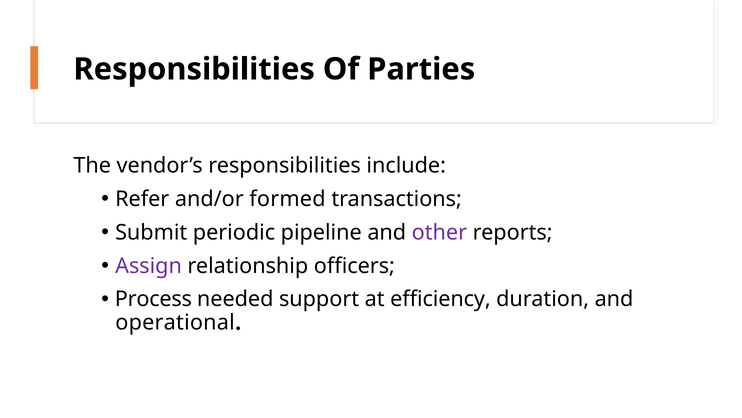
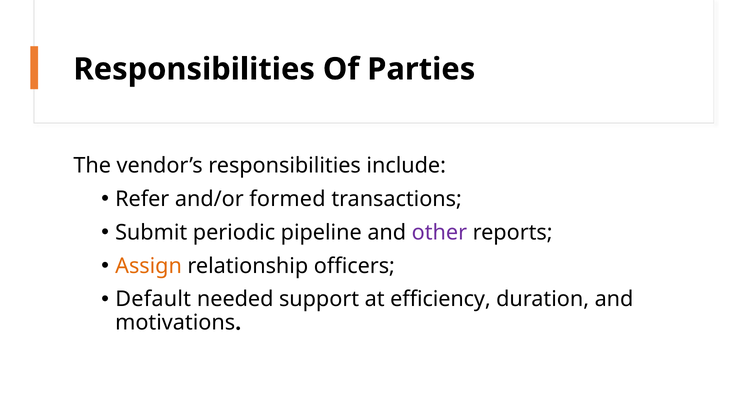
Assign colour: purple -> orange (149, 265)
Process: Process -> Default (153, 299)
operational: operational -> motivations (175, 322)
